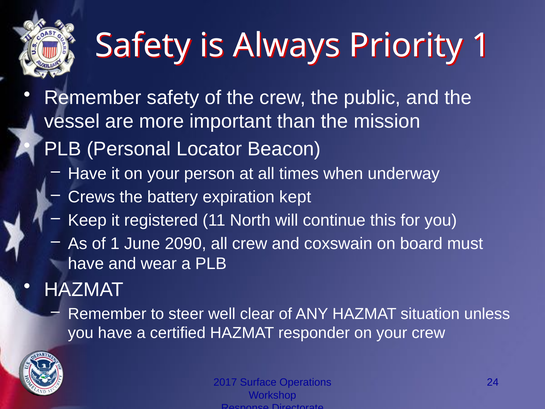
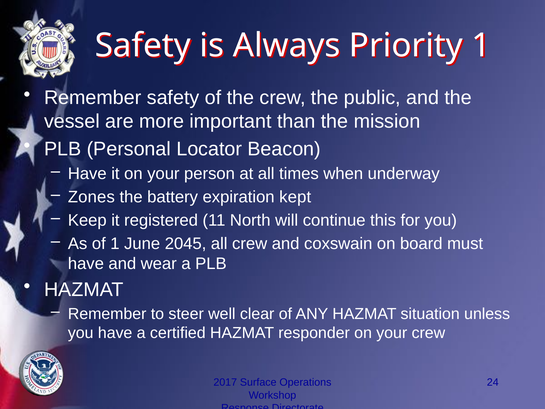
Crews: Crews -> Zones (91, 197)
2090: 2090 -> 2045 (186, 244)
